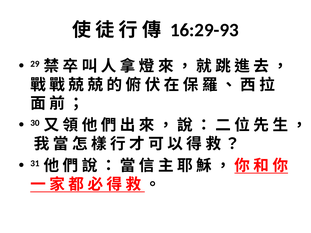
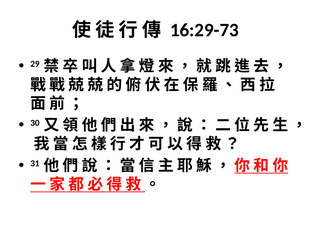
16:29-93: 16:29-93 -> 16:29-73 (204, 30)
